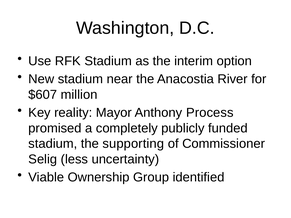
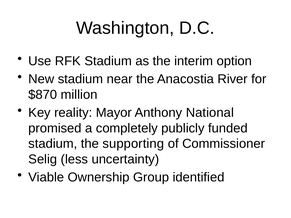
$607: $607 -> $870 (43, 95)
Process: Process -> National (210, 113)
